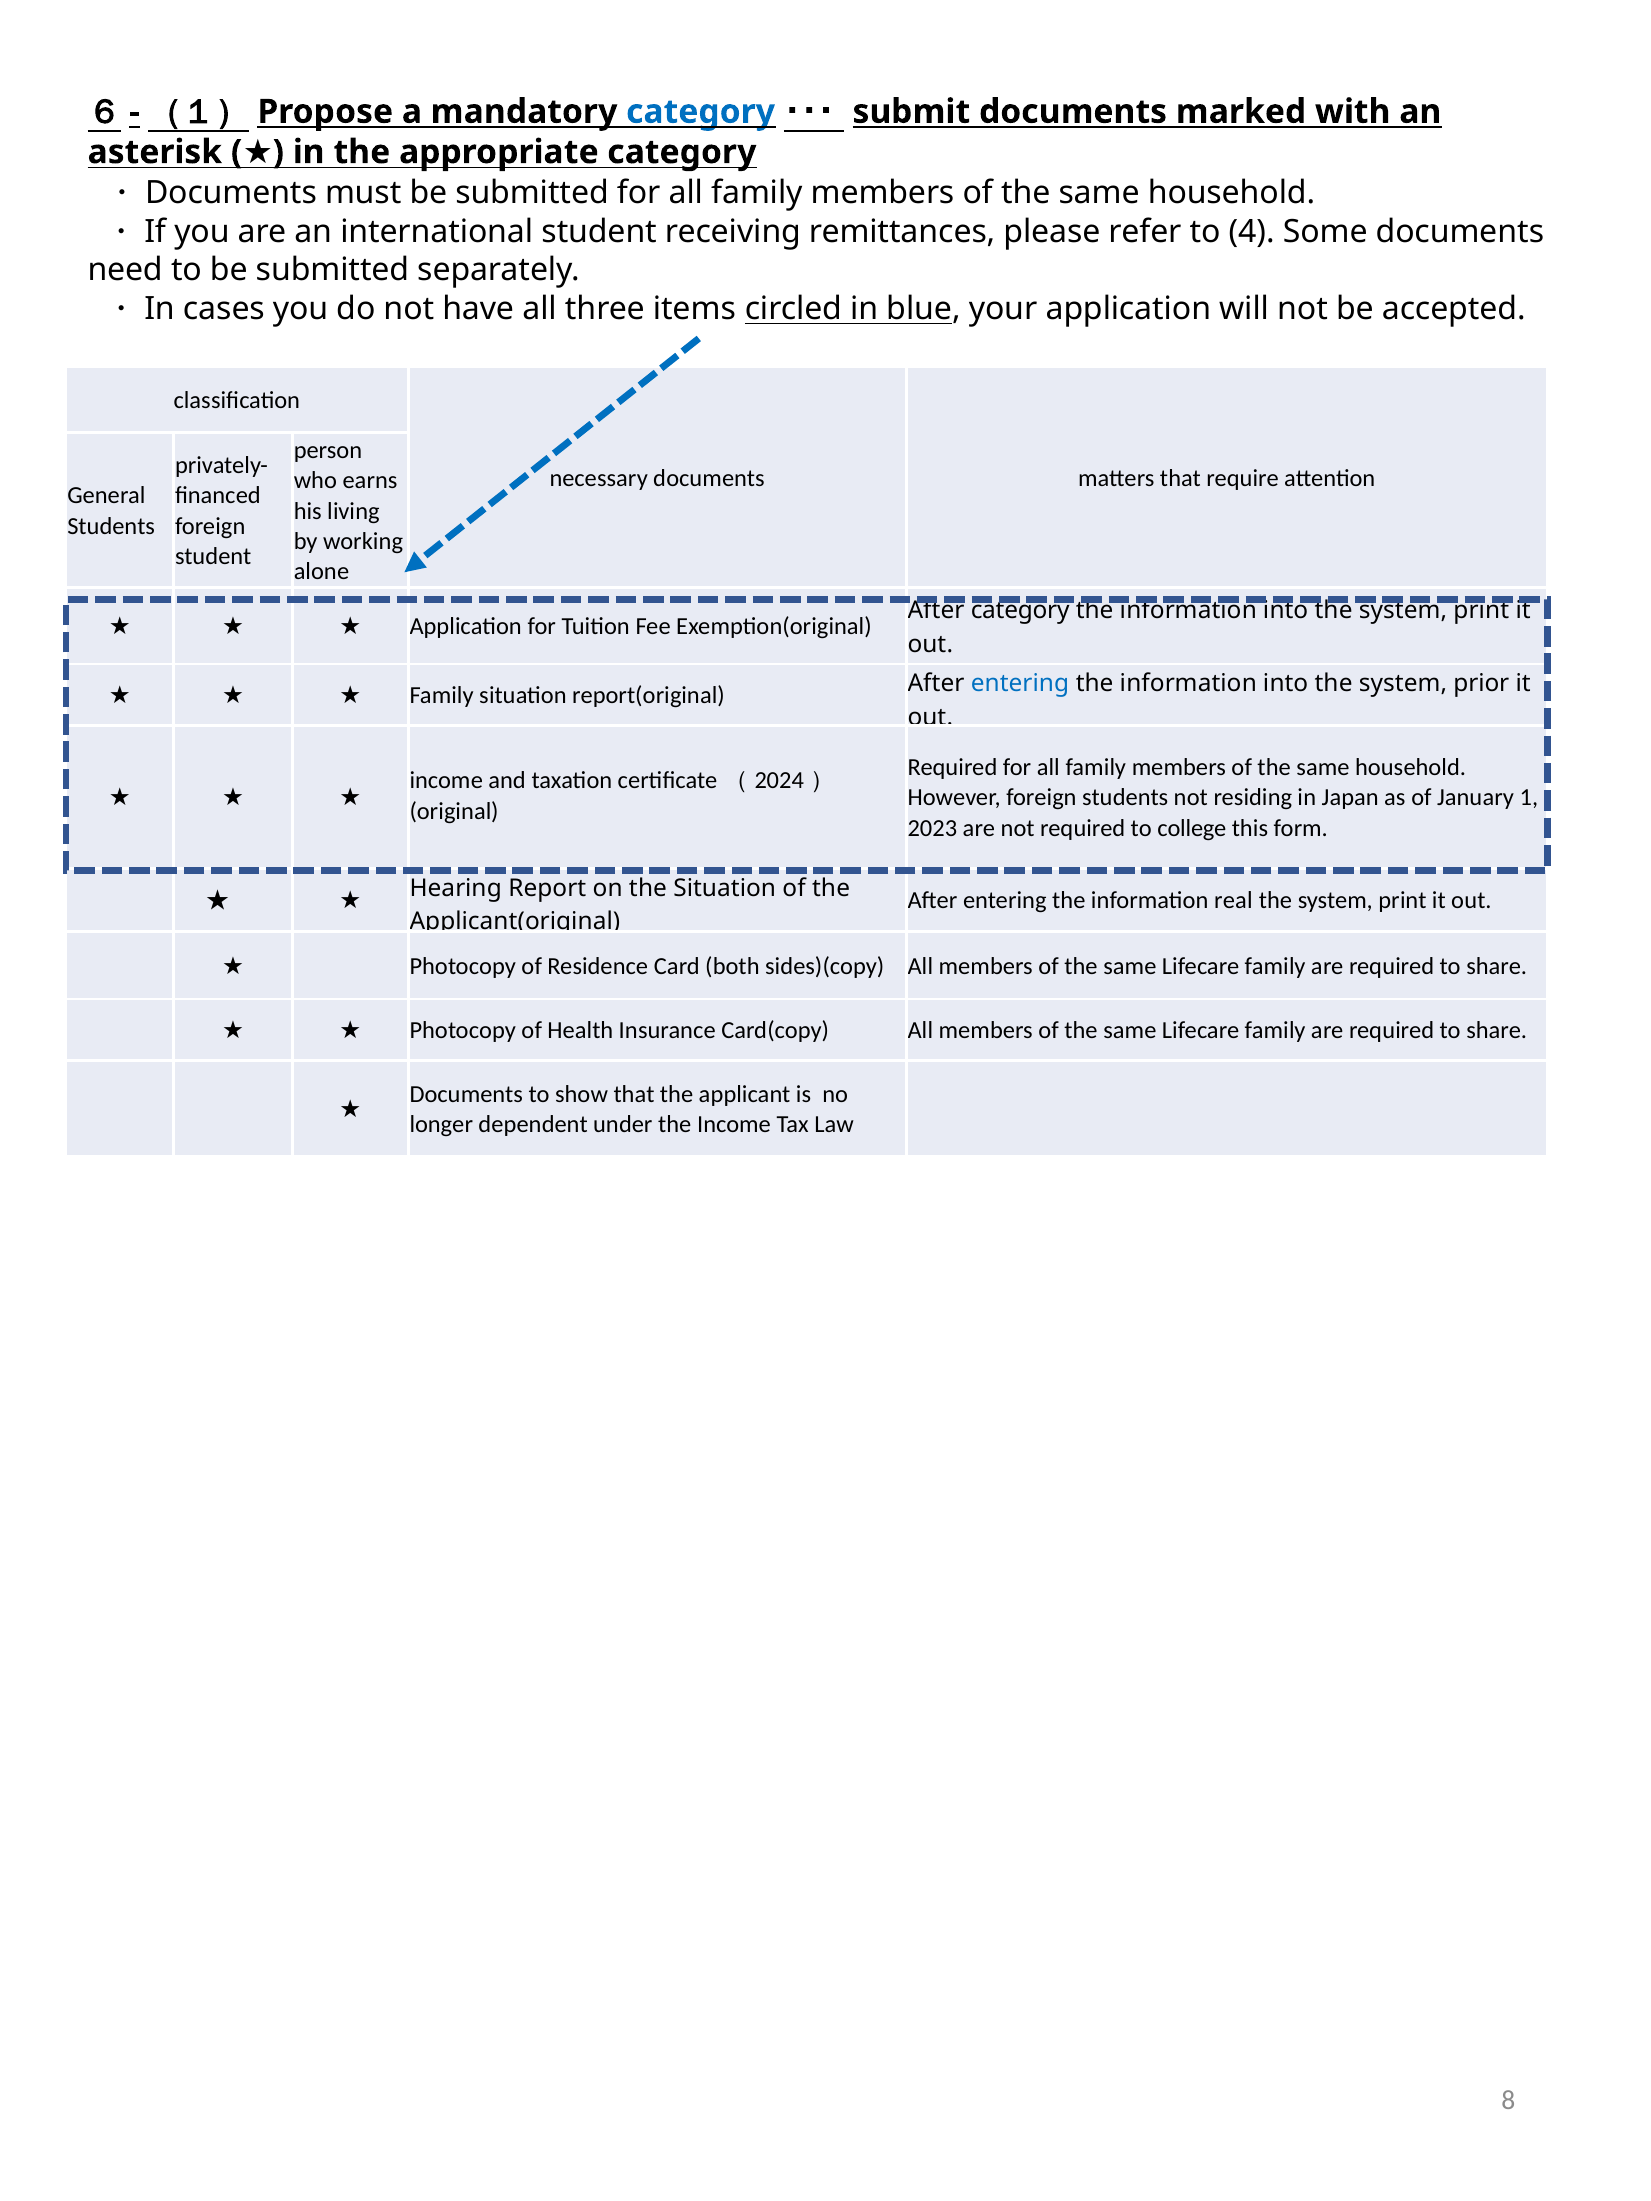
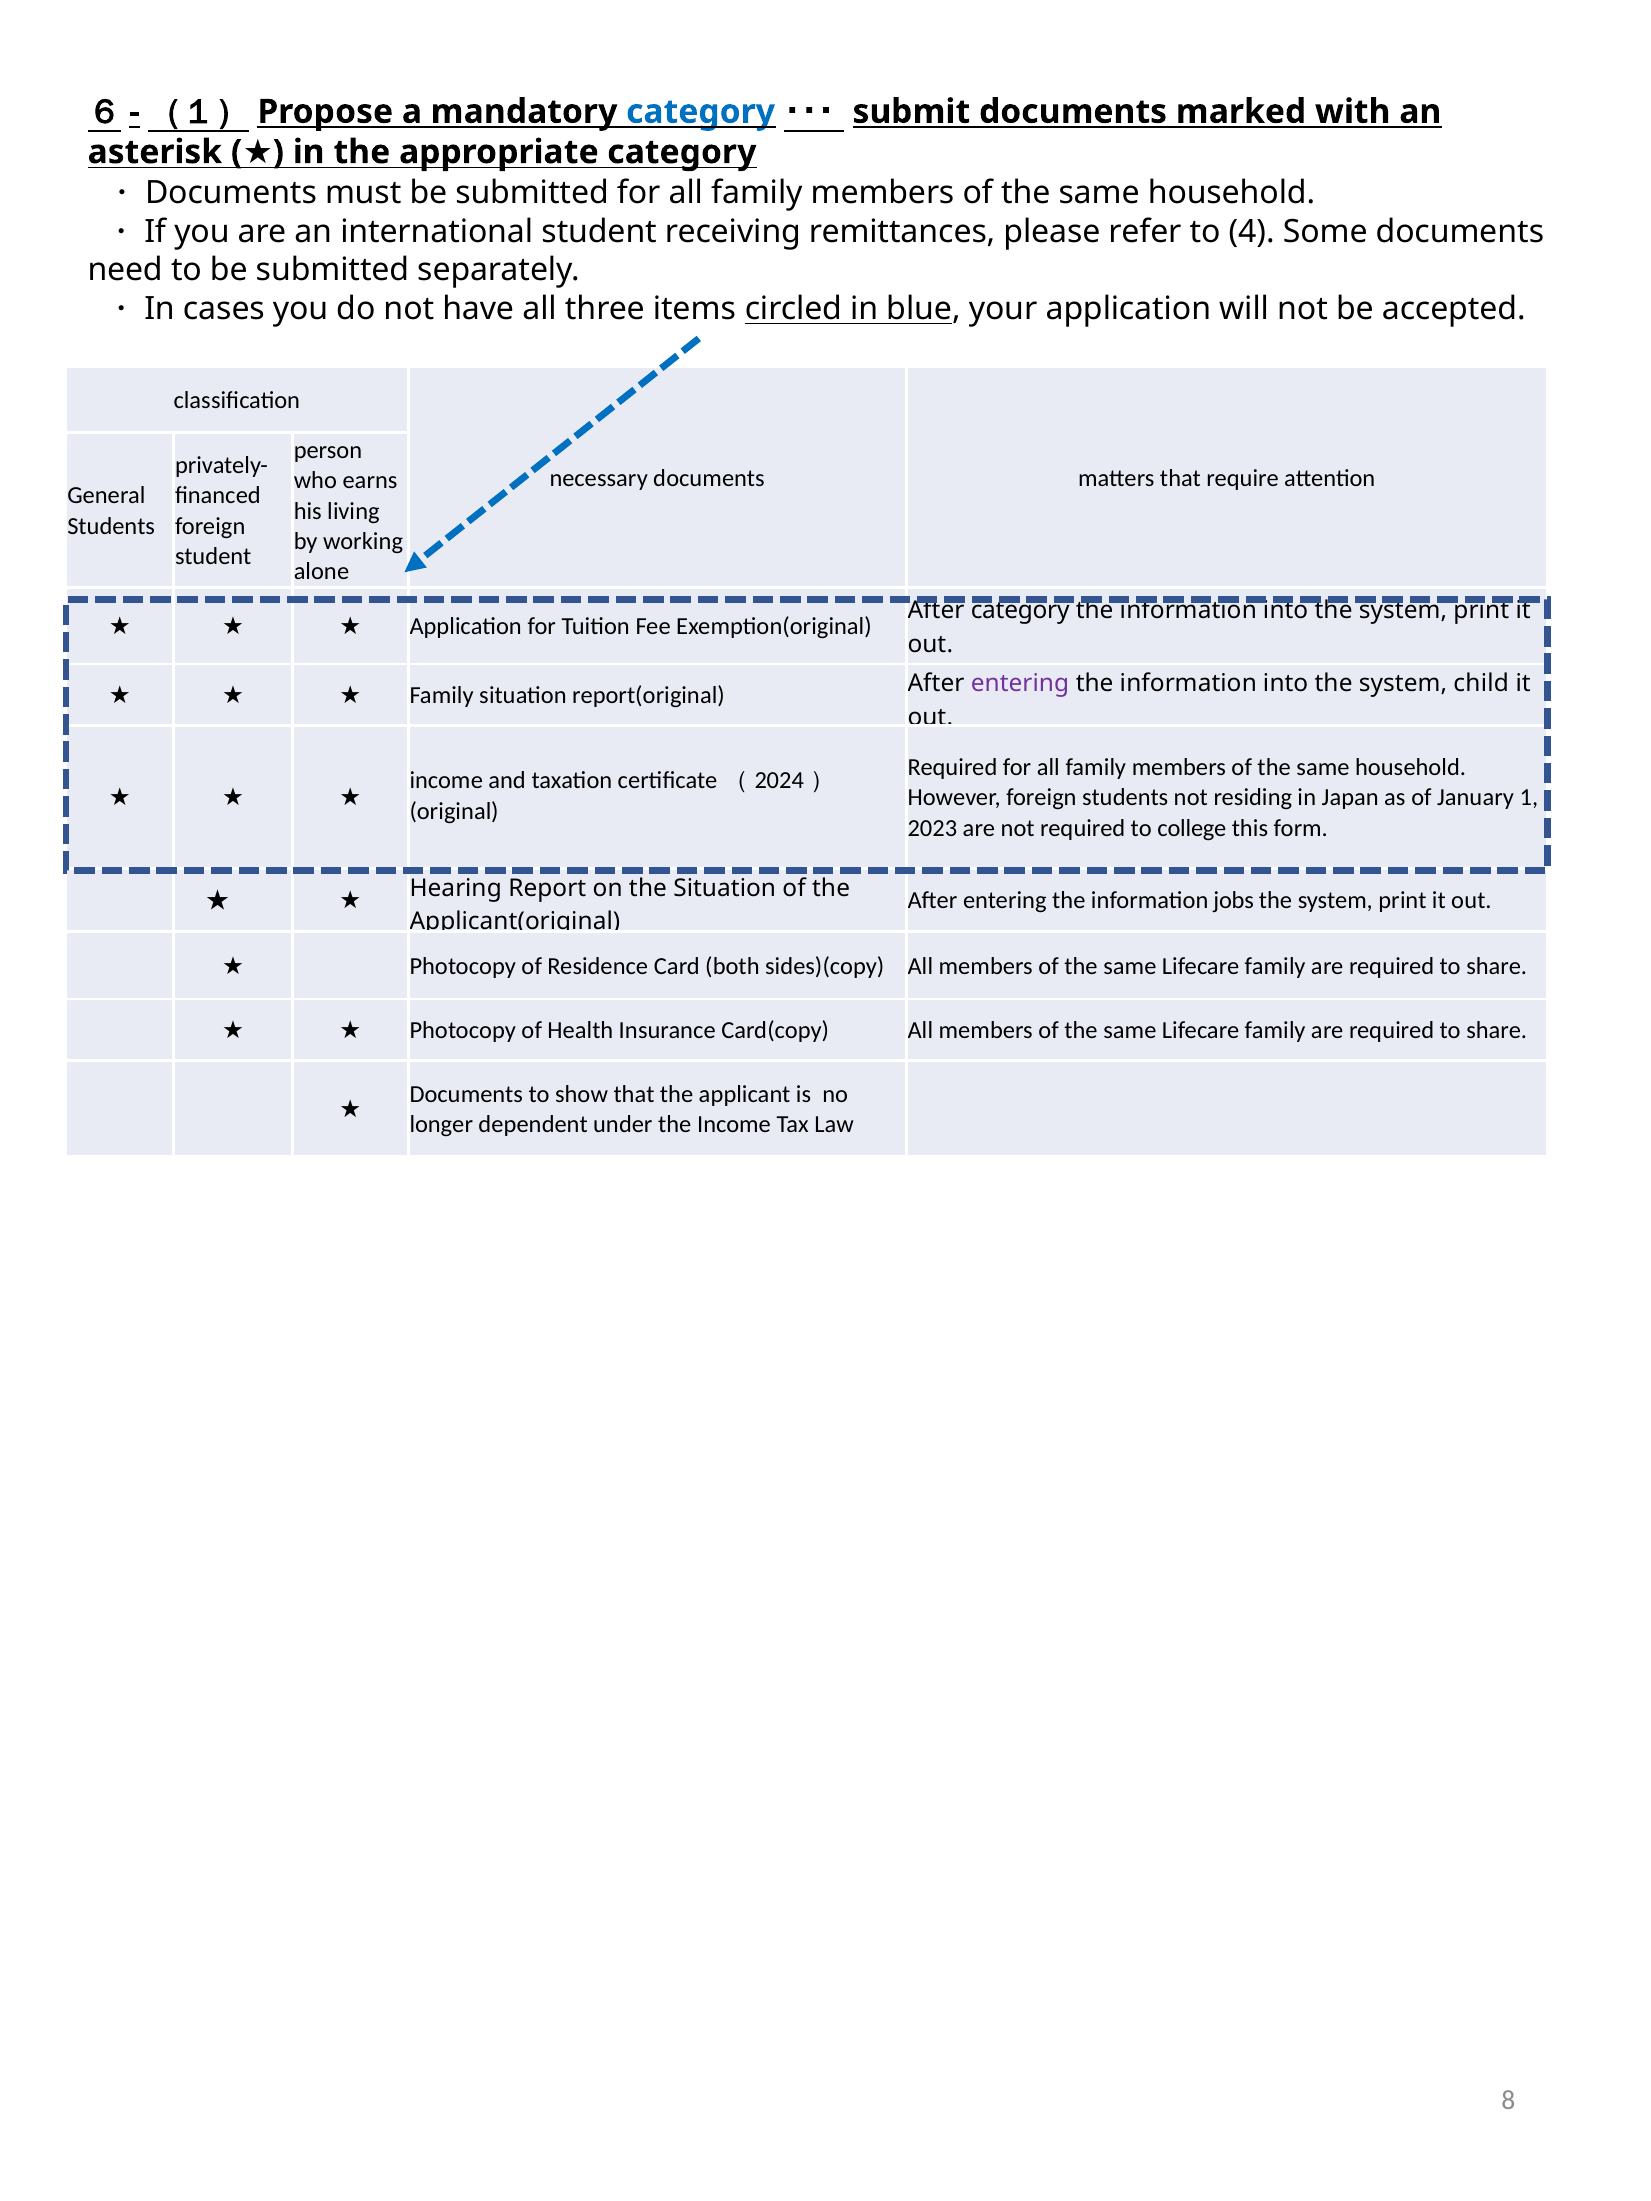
entering colour: blue -> purple (1020, 684)
prior: prior -> child (1481, 684)
real: real -> jobs (1234, 901)
